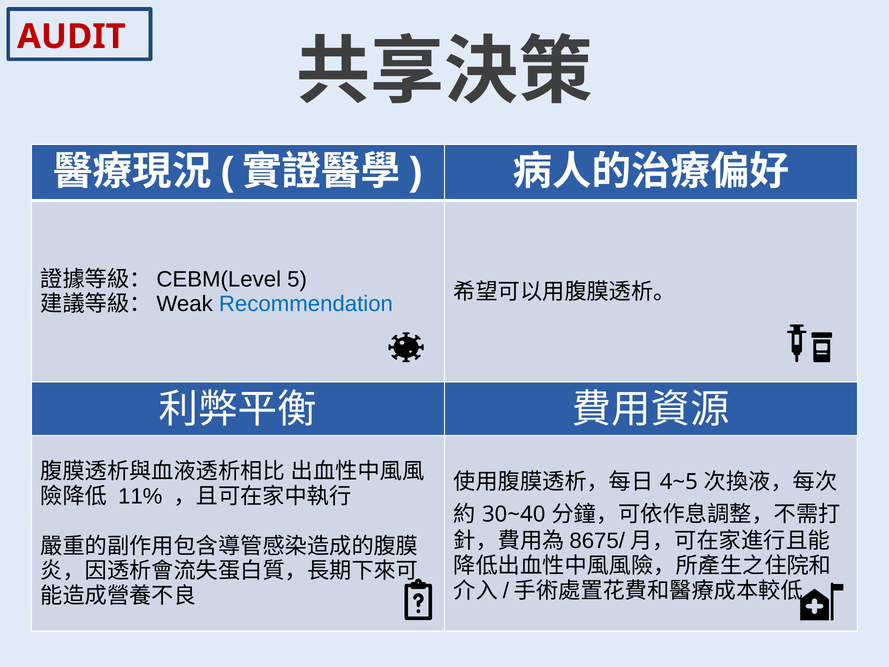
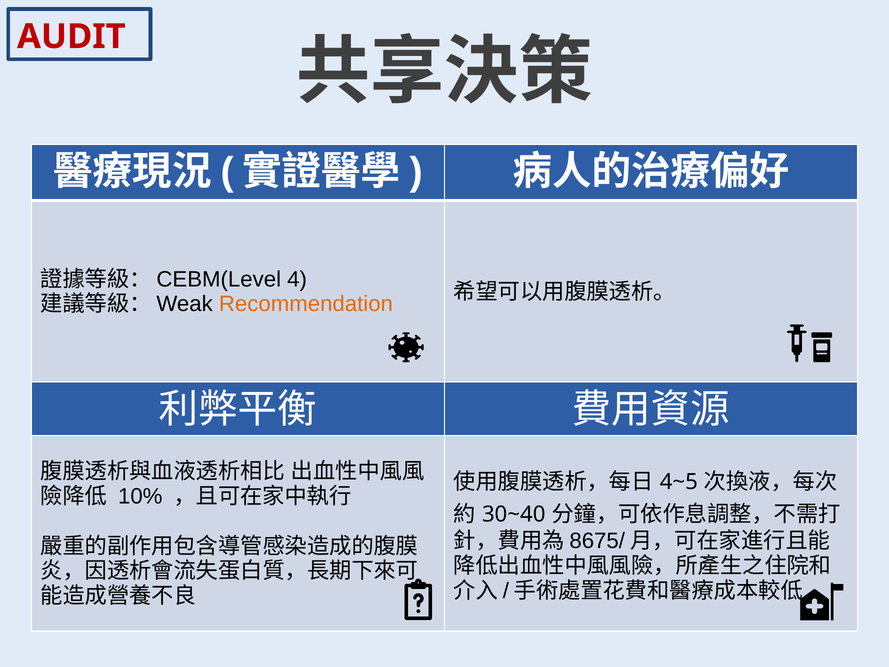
5: 5 -> 4 (297, 279)
Recommendation colour: blue -> orange (306, 304)
11%: 11% -> 10% (140, 496)
